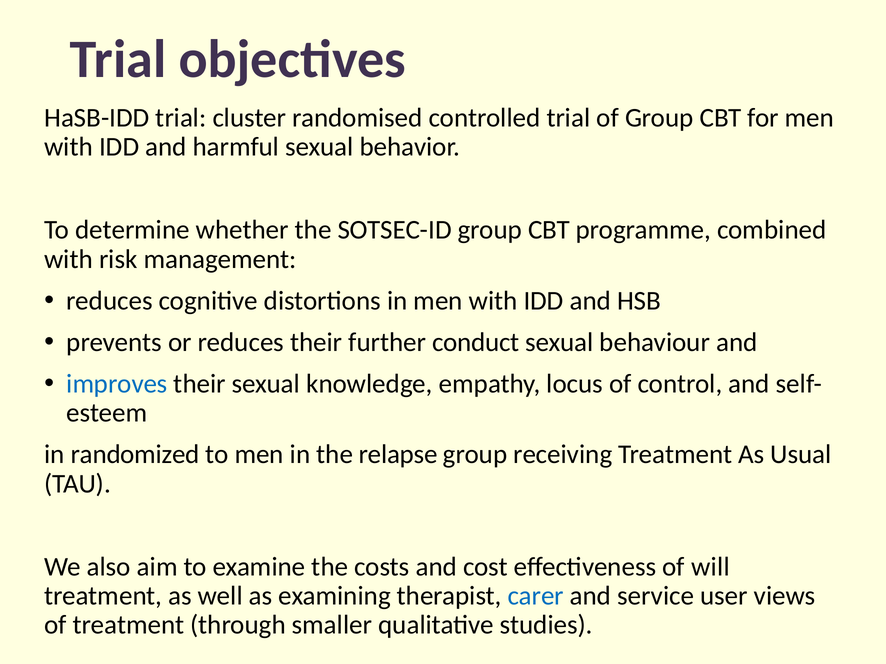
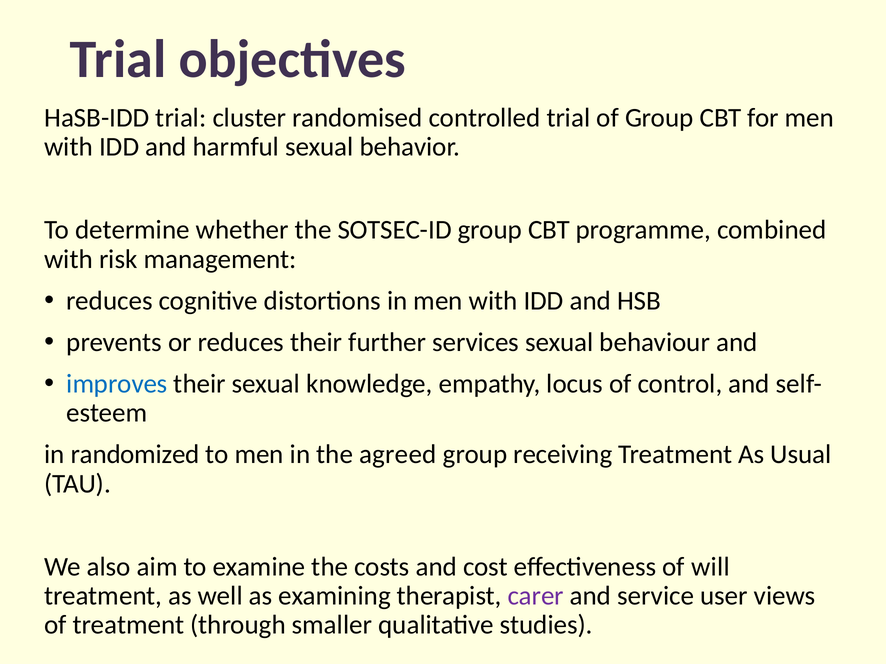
conduct: conduct -> services (476, 342)
relapse: relapse -> agreed (398, 455)
carer colour: blue -> purple (536, 596)
